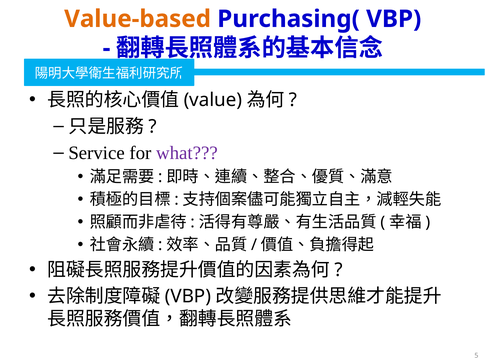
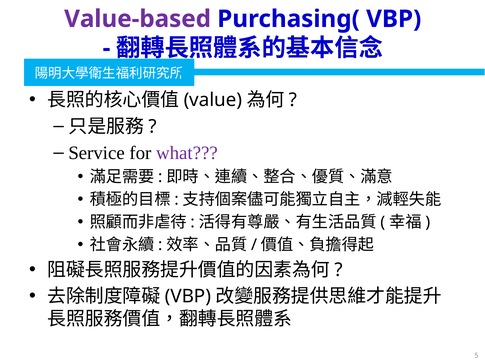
Value-based colour: orange -> purple (138, 19)
